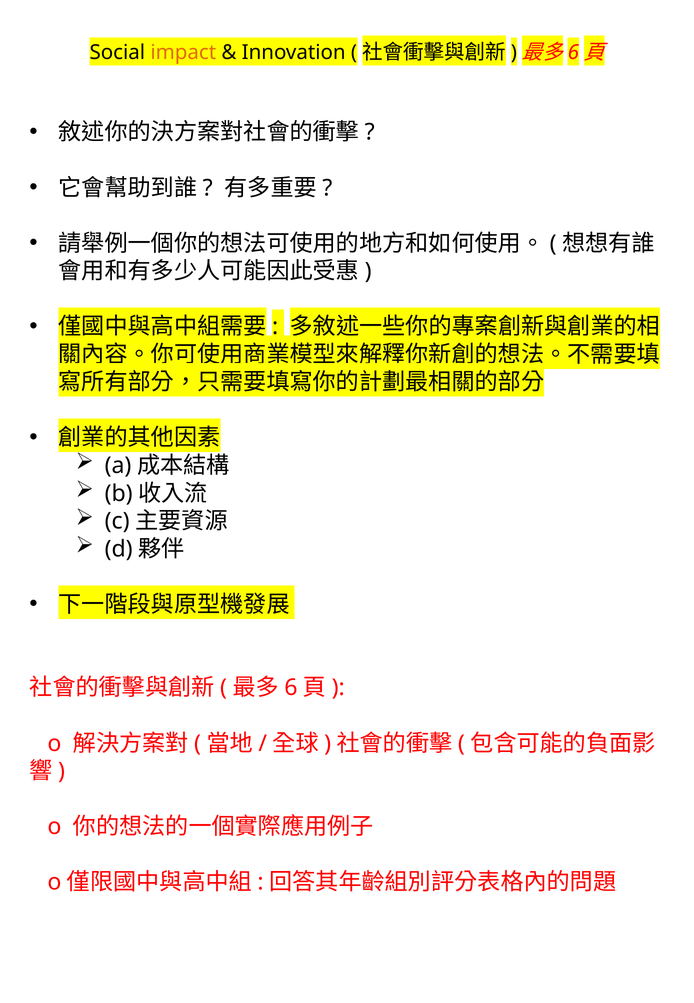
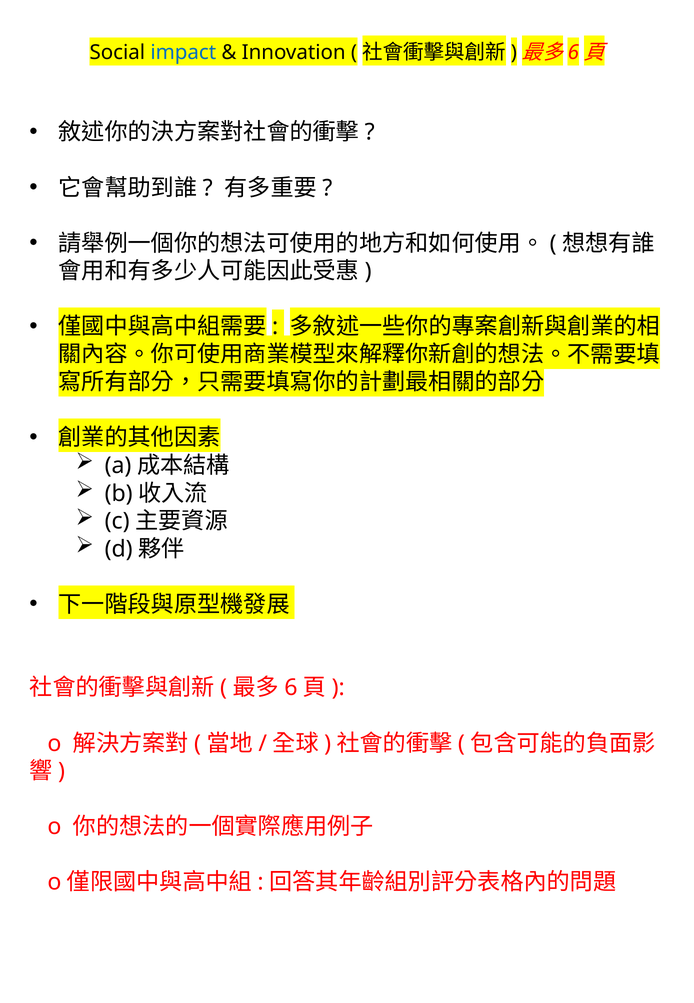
impact colour: orange -> blue (183, 53)
